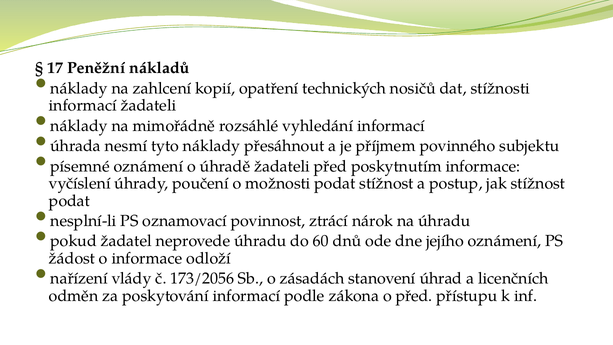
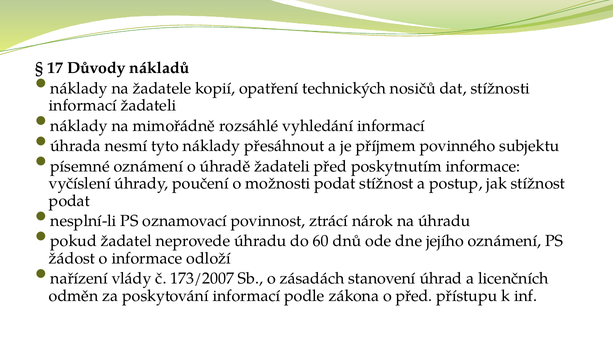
Peněžní: Peněžní -> Důvody (96, 68)
zahlcení: zahlcení -> žadatele (162, 88)
173/2056: 173/2056 -> 173/2007 (202, 278)
